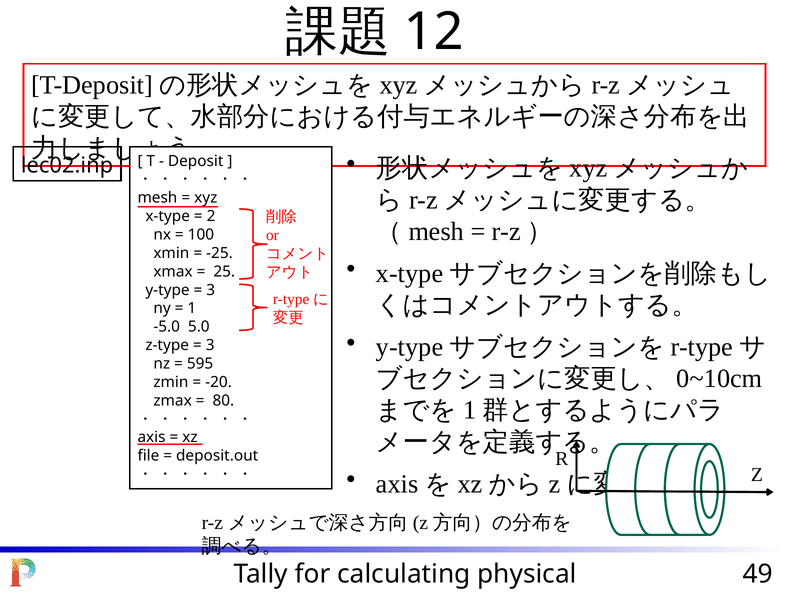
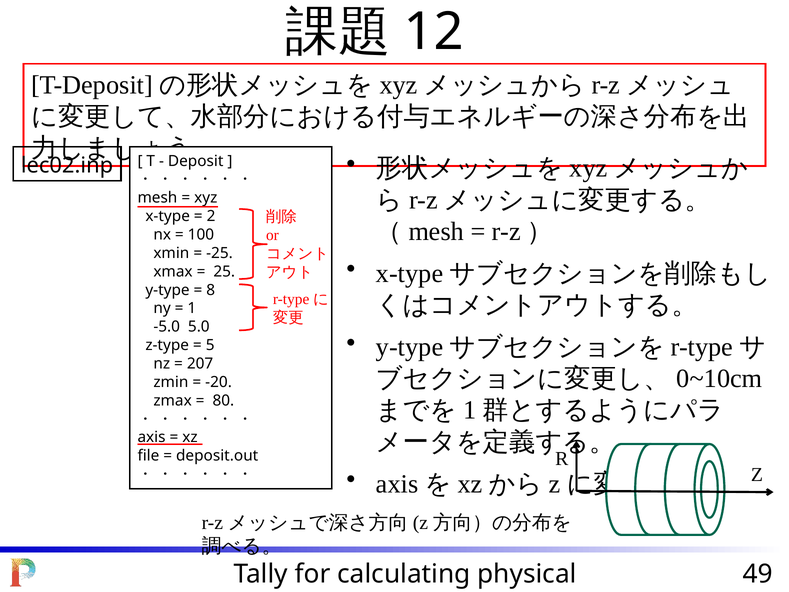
3: 3 -> 8 (211, 290)
3: 3 -> 5 (210, 345)
595: 595 -> 207 (200, 364)
